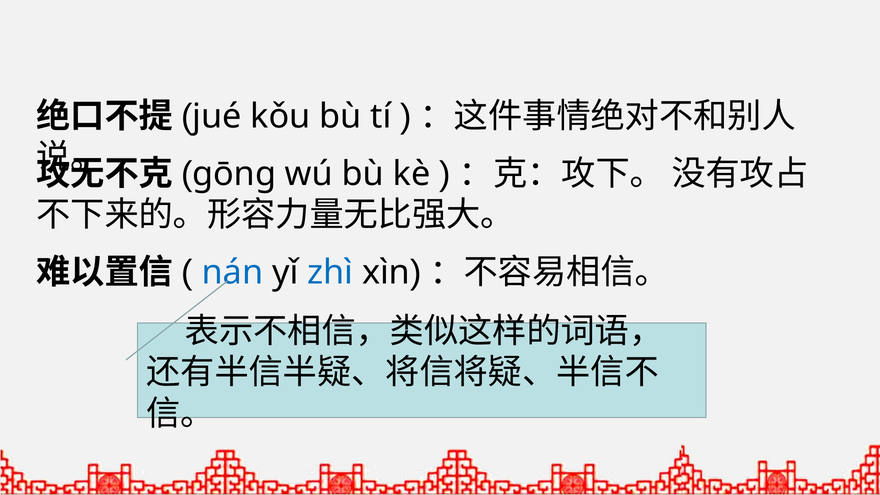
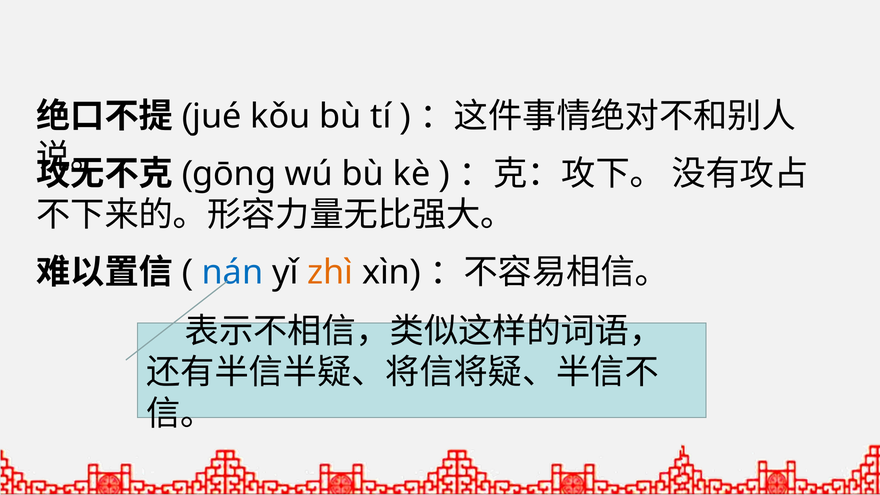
zhì colour: blue -> orange (330, 273)
